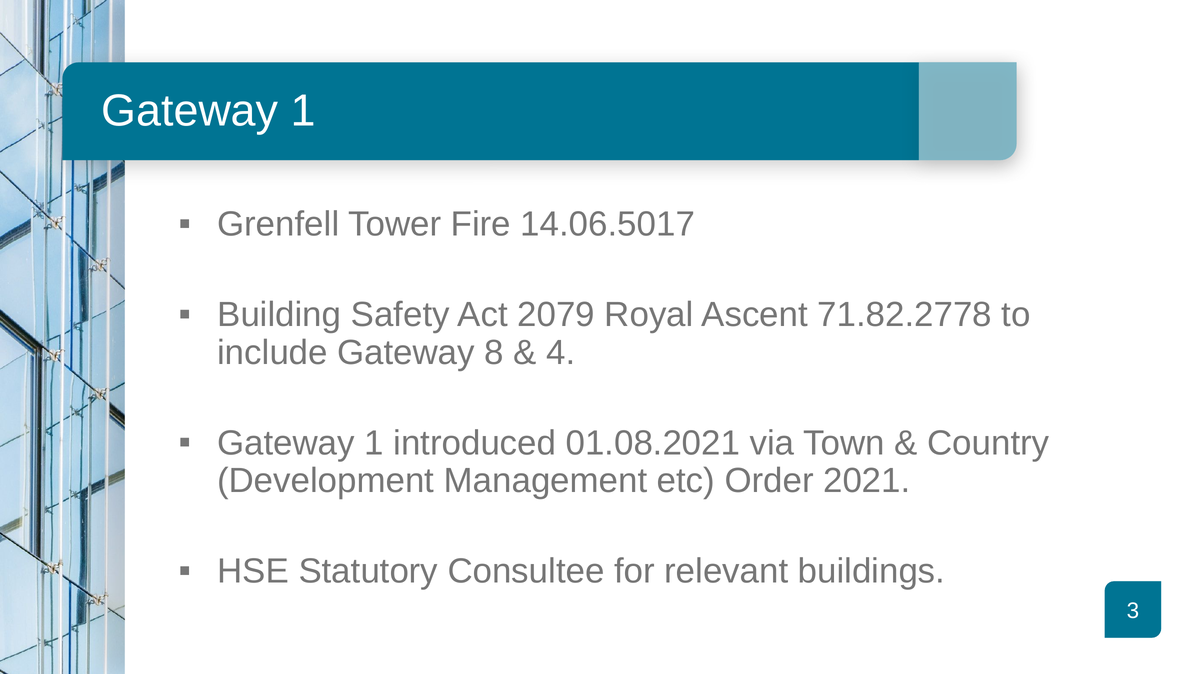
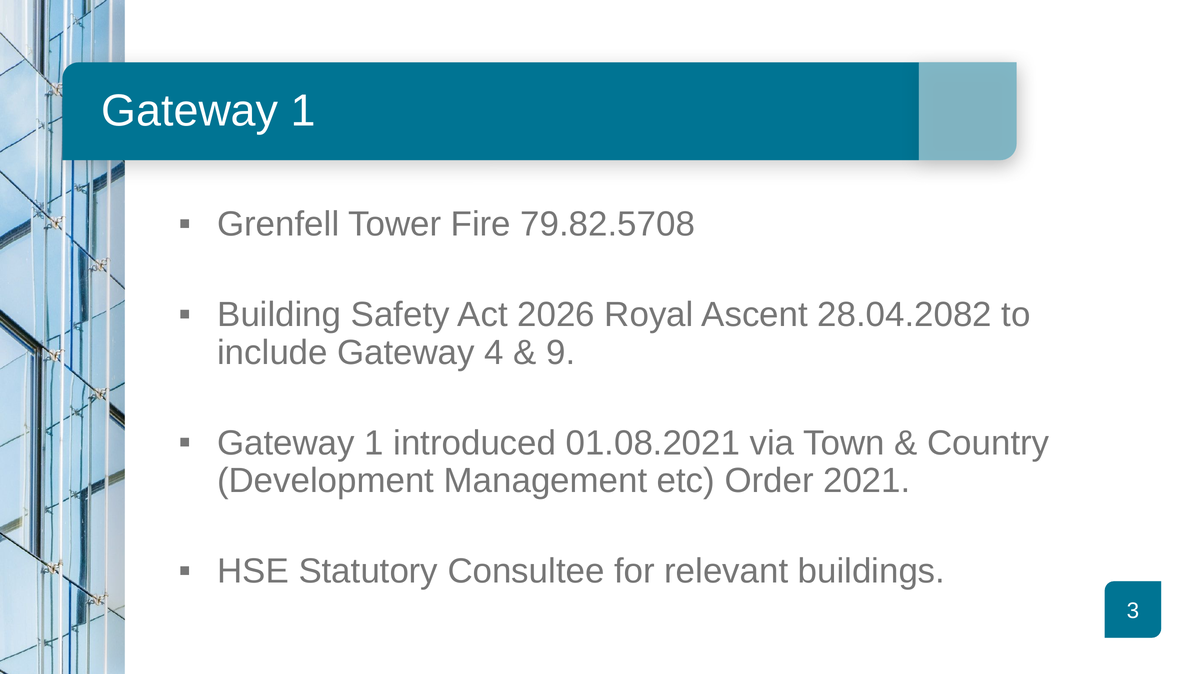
14.06.5017: 14.06.5017 -> 79.82.5708 (608, 224)
2079: 2079 -> 2026 (556, 315)
71.82.2778: 71.82.2778 -> 28.04.2082 (905, 315)
8: 8 -> 4 (494, 352)
4: 4 -> 9 (561, 352)
